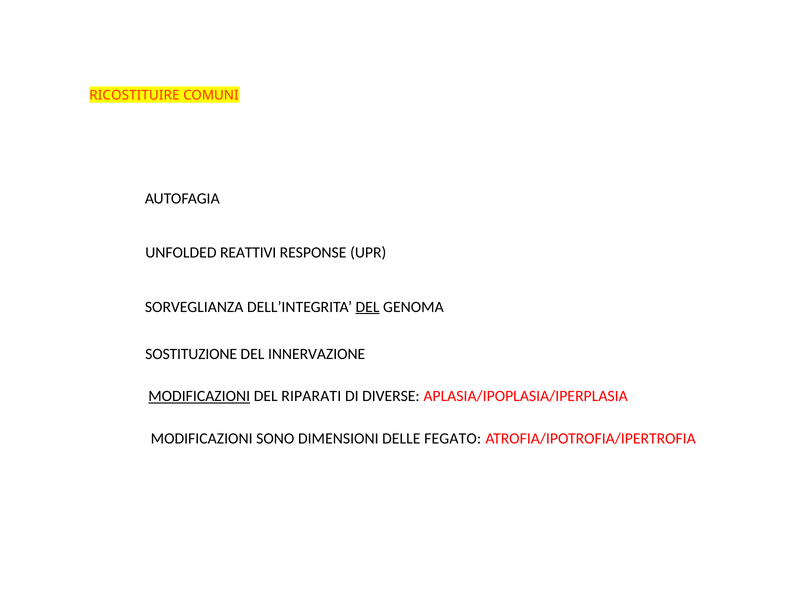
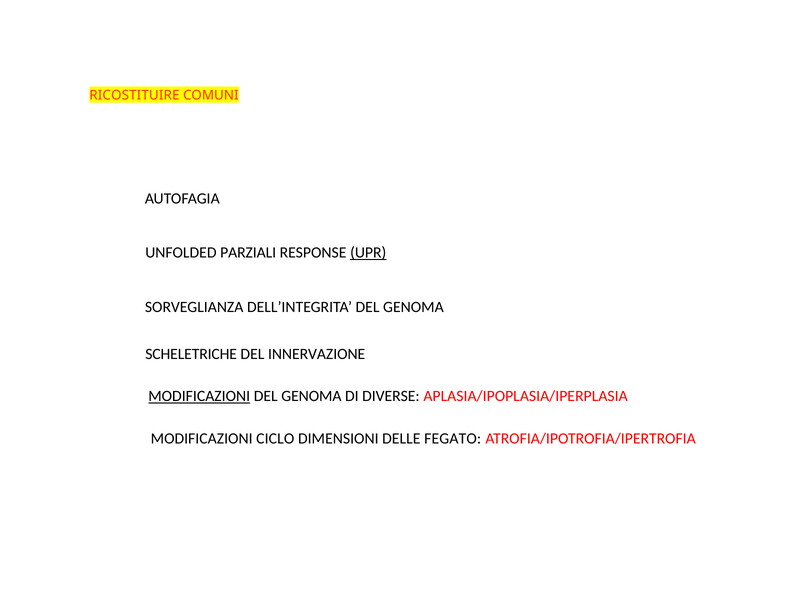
REATTIVI: REATTIVI -> PARZIALI (248, 253)
UPR underline: none -> present (368, 253)
DEL underline: present -> none (368, 307)
SOSTITUZIONE: SOSTITUZIONE -> SCHELETRICHE (191, 354)
RIPARATI: RIPARATI -> GENOMA (311, 396)
SONO: SONO -> CICLO (275, 439)
